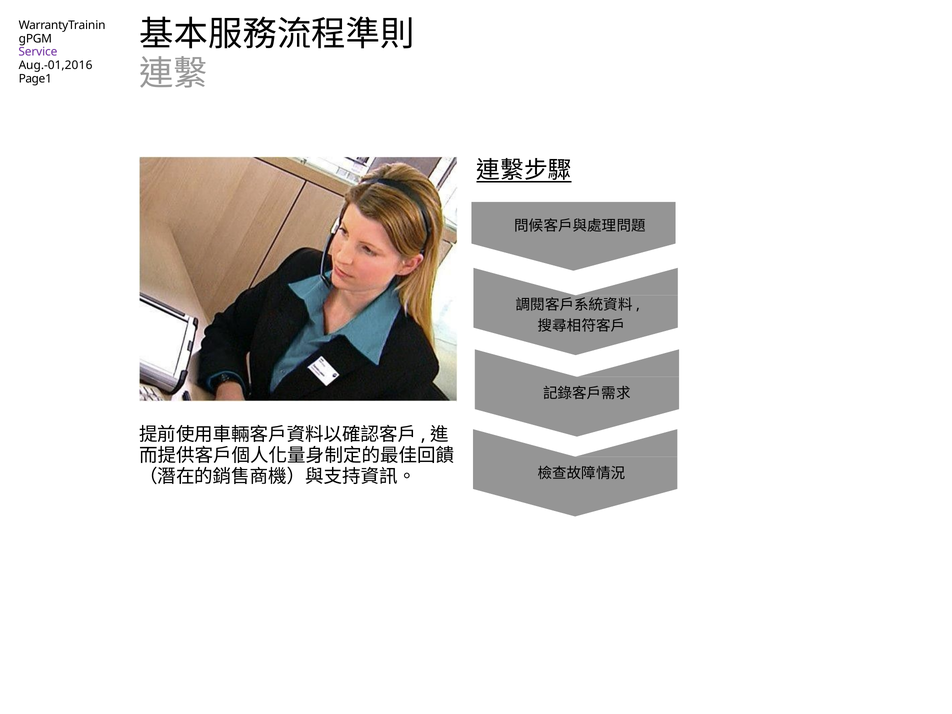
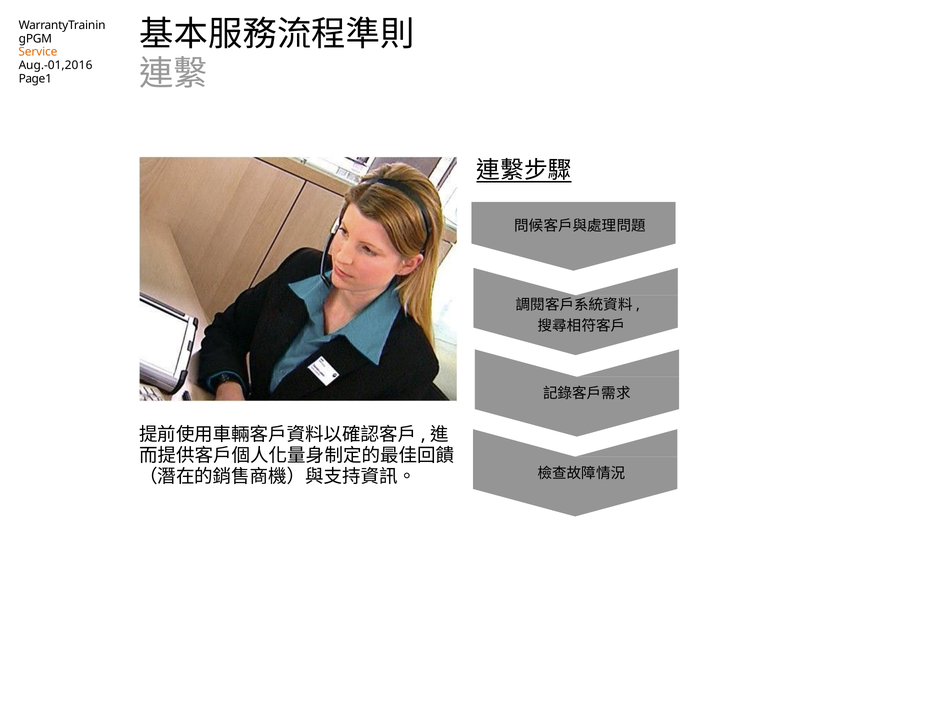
Service colour: purple -> orange (38, 52)
